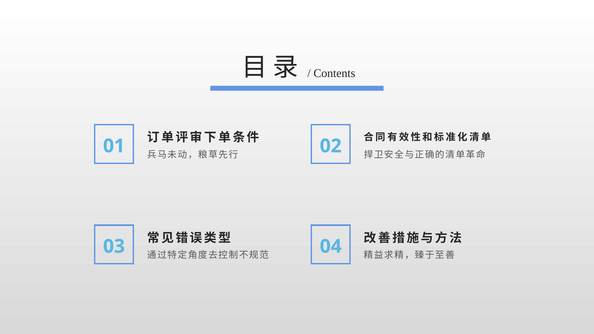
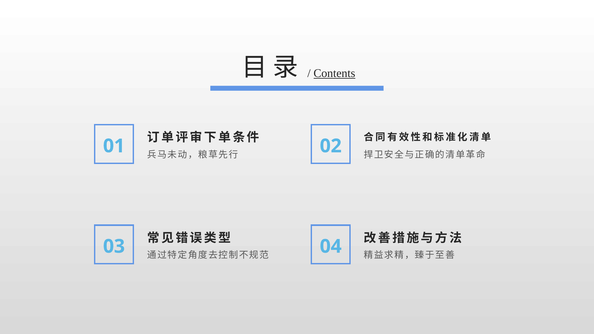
Contents underline: none -> present (334, 73)
